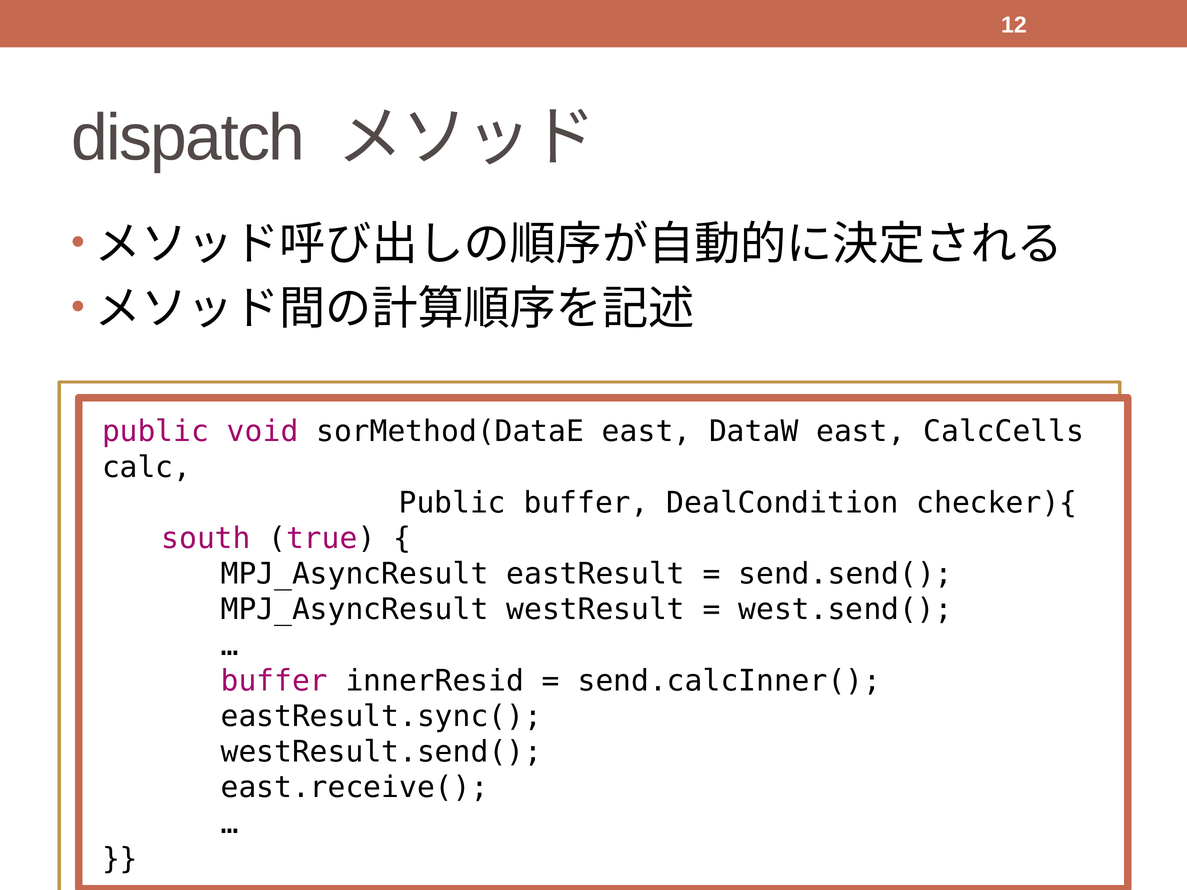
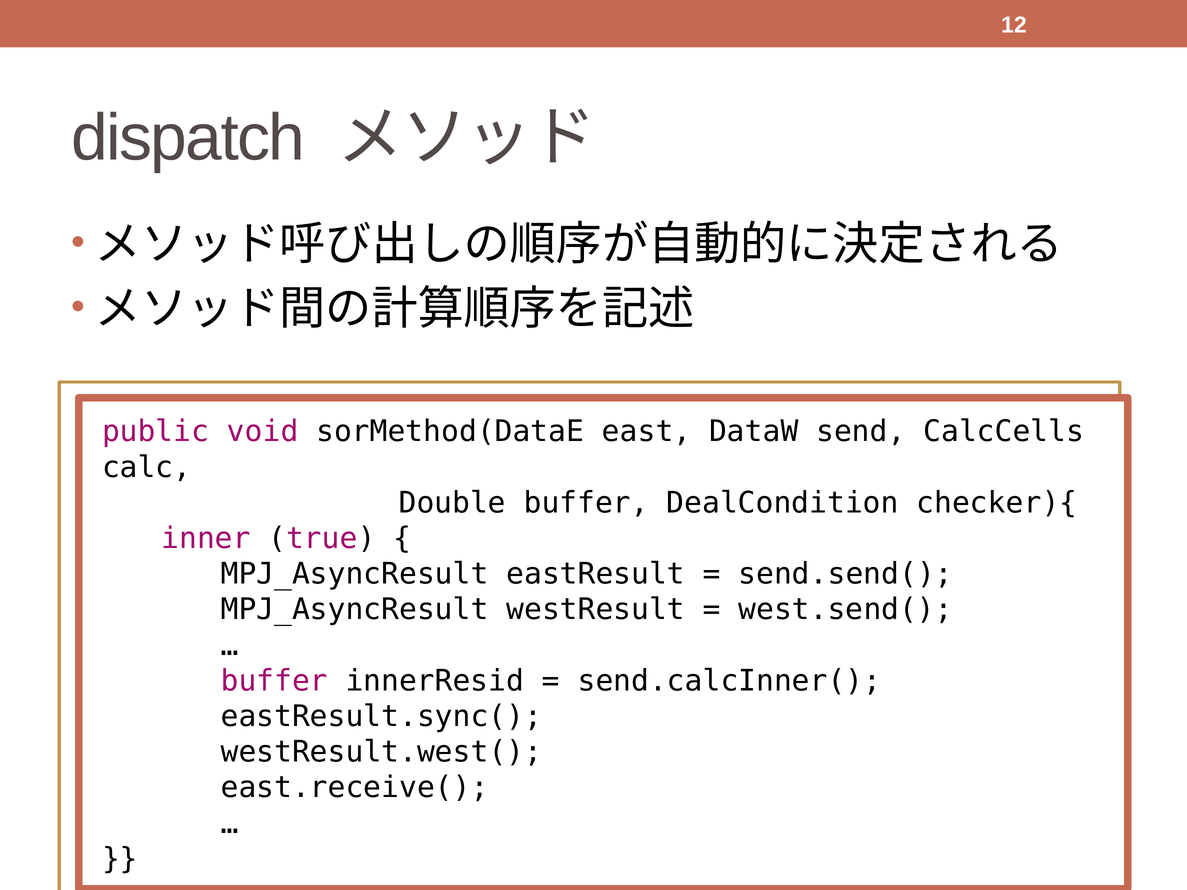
DataW east: east -> send (861, 432)
Public: Public -> Double (452, 503)
south: south -> inner (206, 539)
westResult.send(: westResult.send( -> westResult.west( (381, 752)
